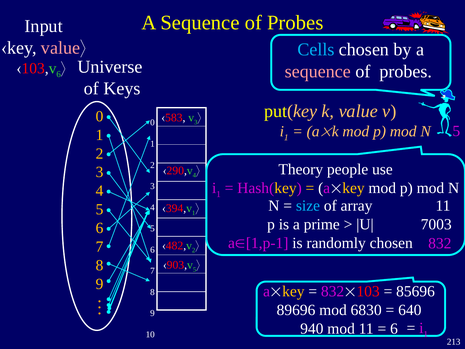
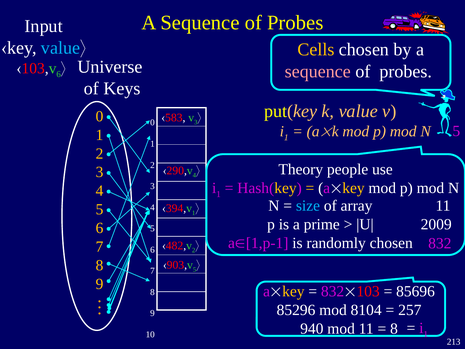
value colour: pink -> light blue (61, 48)
Cells colour: light blue -> yellow (316, 50)
7003: 7003 -> 2009 (436, 224)
89696: 89696 -> 85296 (296, 310)
6830: 6830 -> 8104 (366, 310)
640: 640 -> 257 (410, 310)
6: 6 -> 8 (394, 328)
